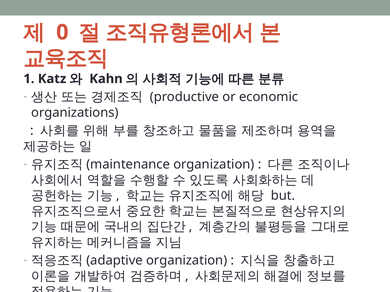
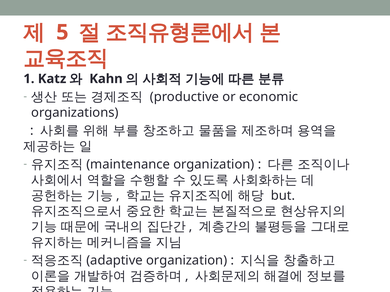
0: 0 -> 5 (62, 32)
